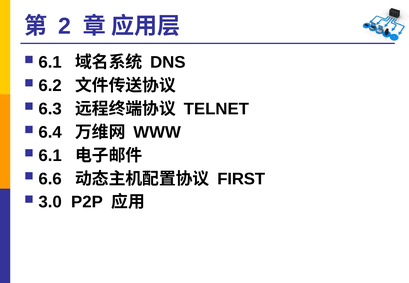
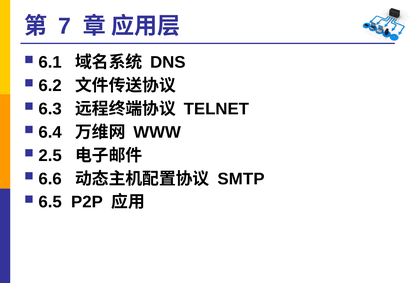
2: 2 -> 7 (65, 26)
6.1: 6.1 -> 2.5 (50, 156)
FIRST: FIRST -> SMTP (241, 179)
3.0: 3.0 -> 6.5 (50, 202)
